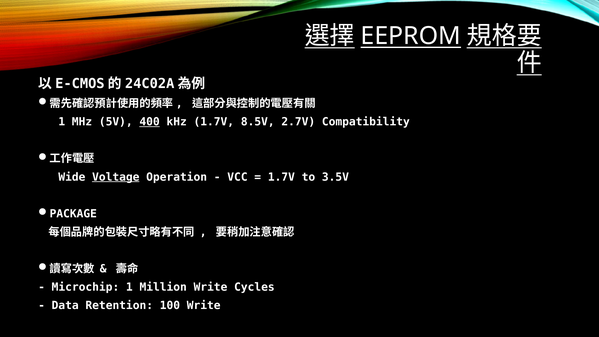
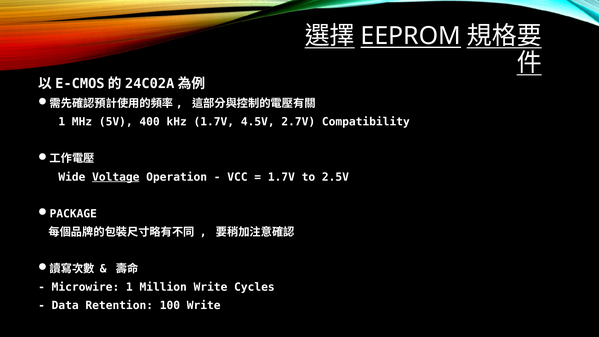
400 underline: present -> none (150, 122)
8.5V: 8.5V -> 4.5V (258, 122)
3.5V: 3.5V -> 2.5V (335, 177)
Microchip: Microchip -> Microwire (85, 287)
